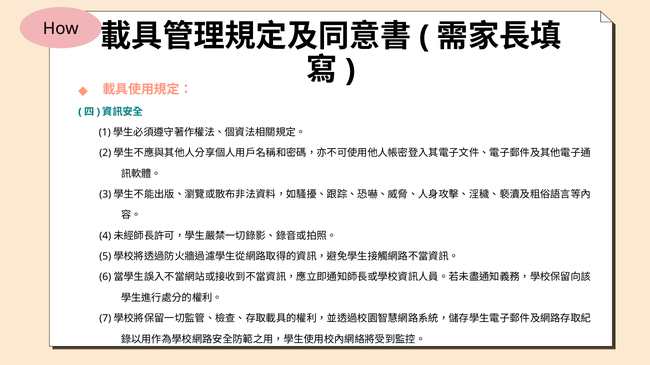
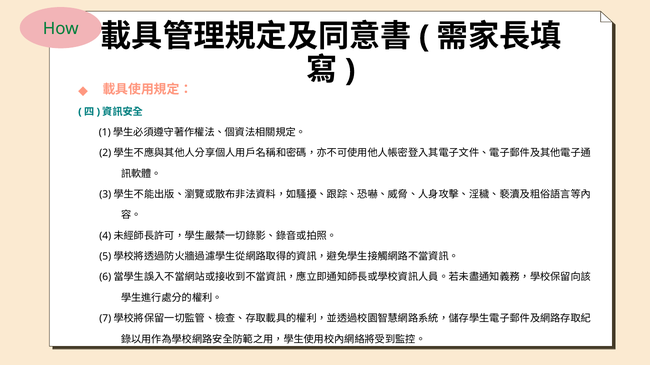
How colour: black -> green (61, 29)
